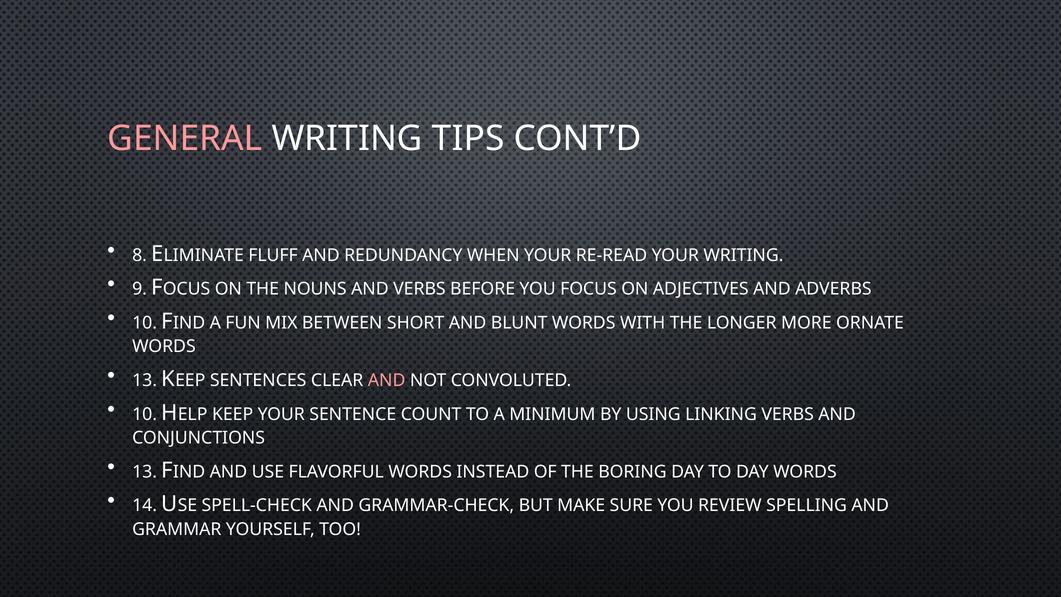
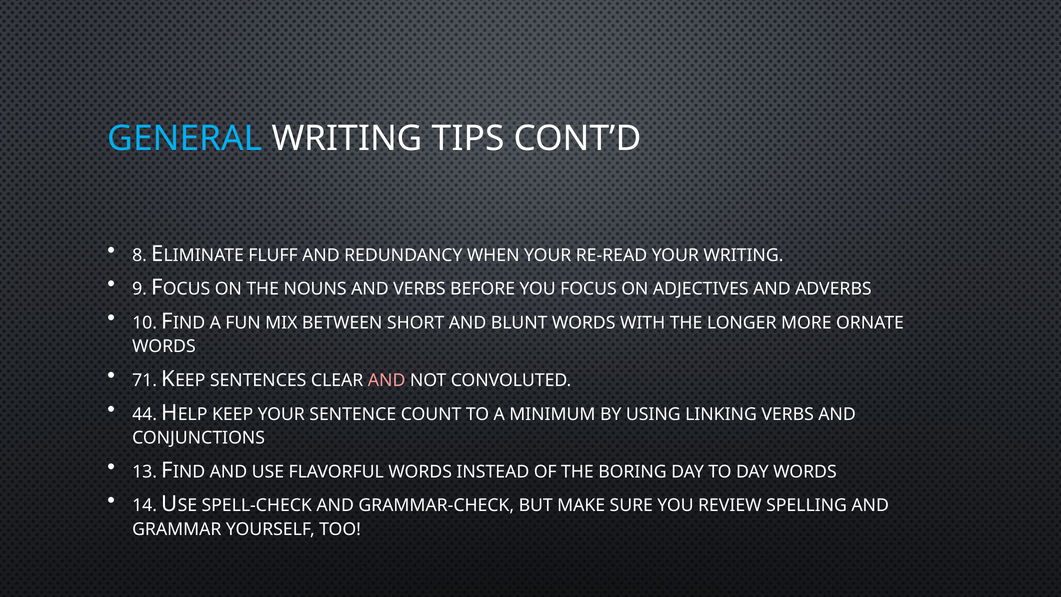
GENERAL colour: pink -> light blue (185, 138)
13: 13 -> 71 (145, 380)
10: 10 -> 44 (145, 414)
